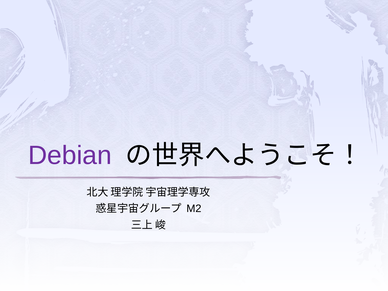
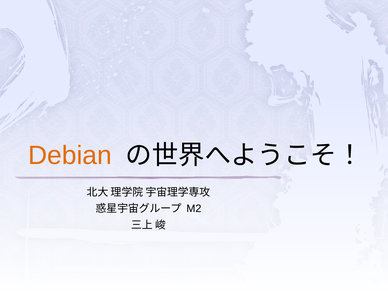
Debian colour: purple -> orange (70, 155)
